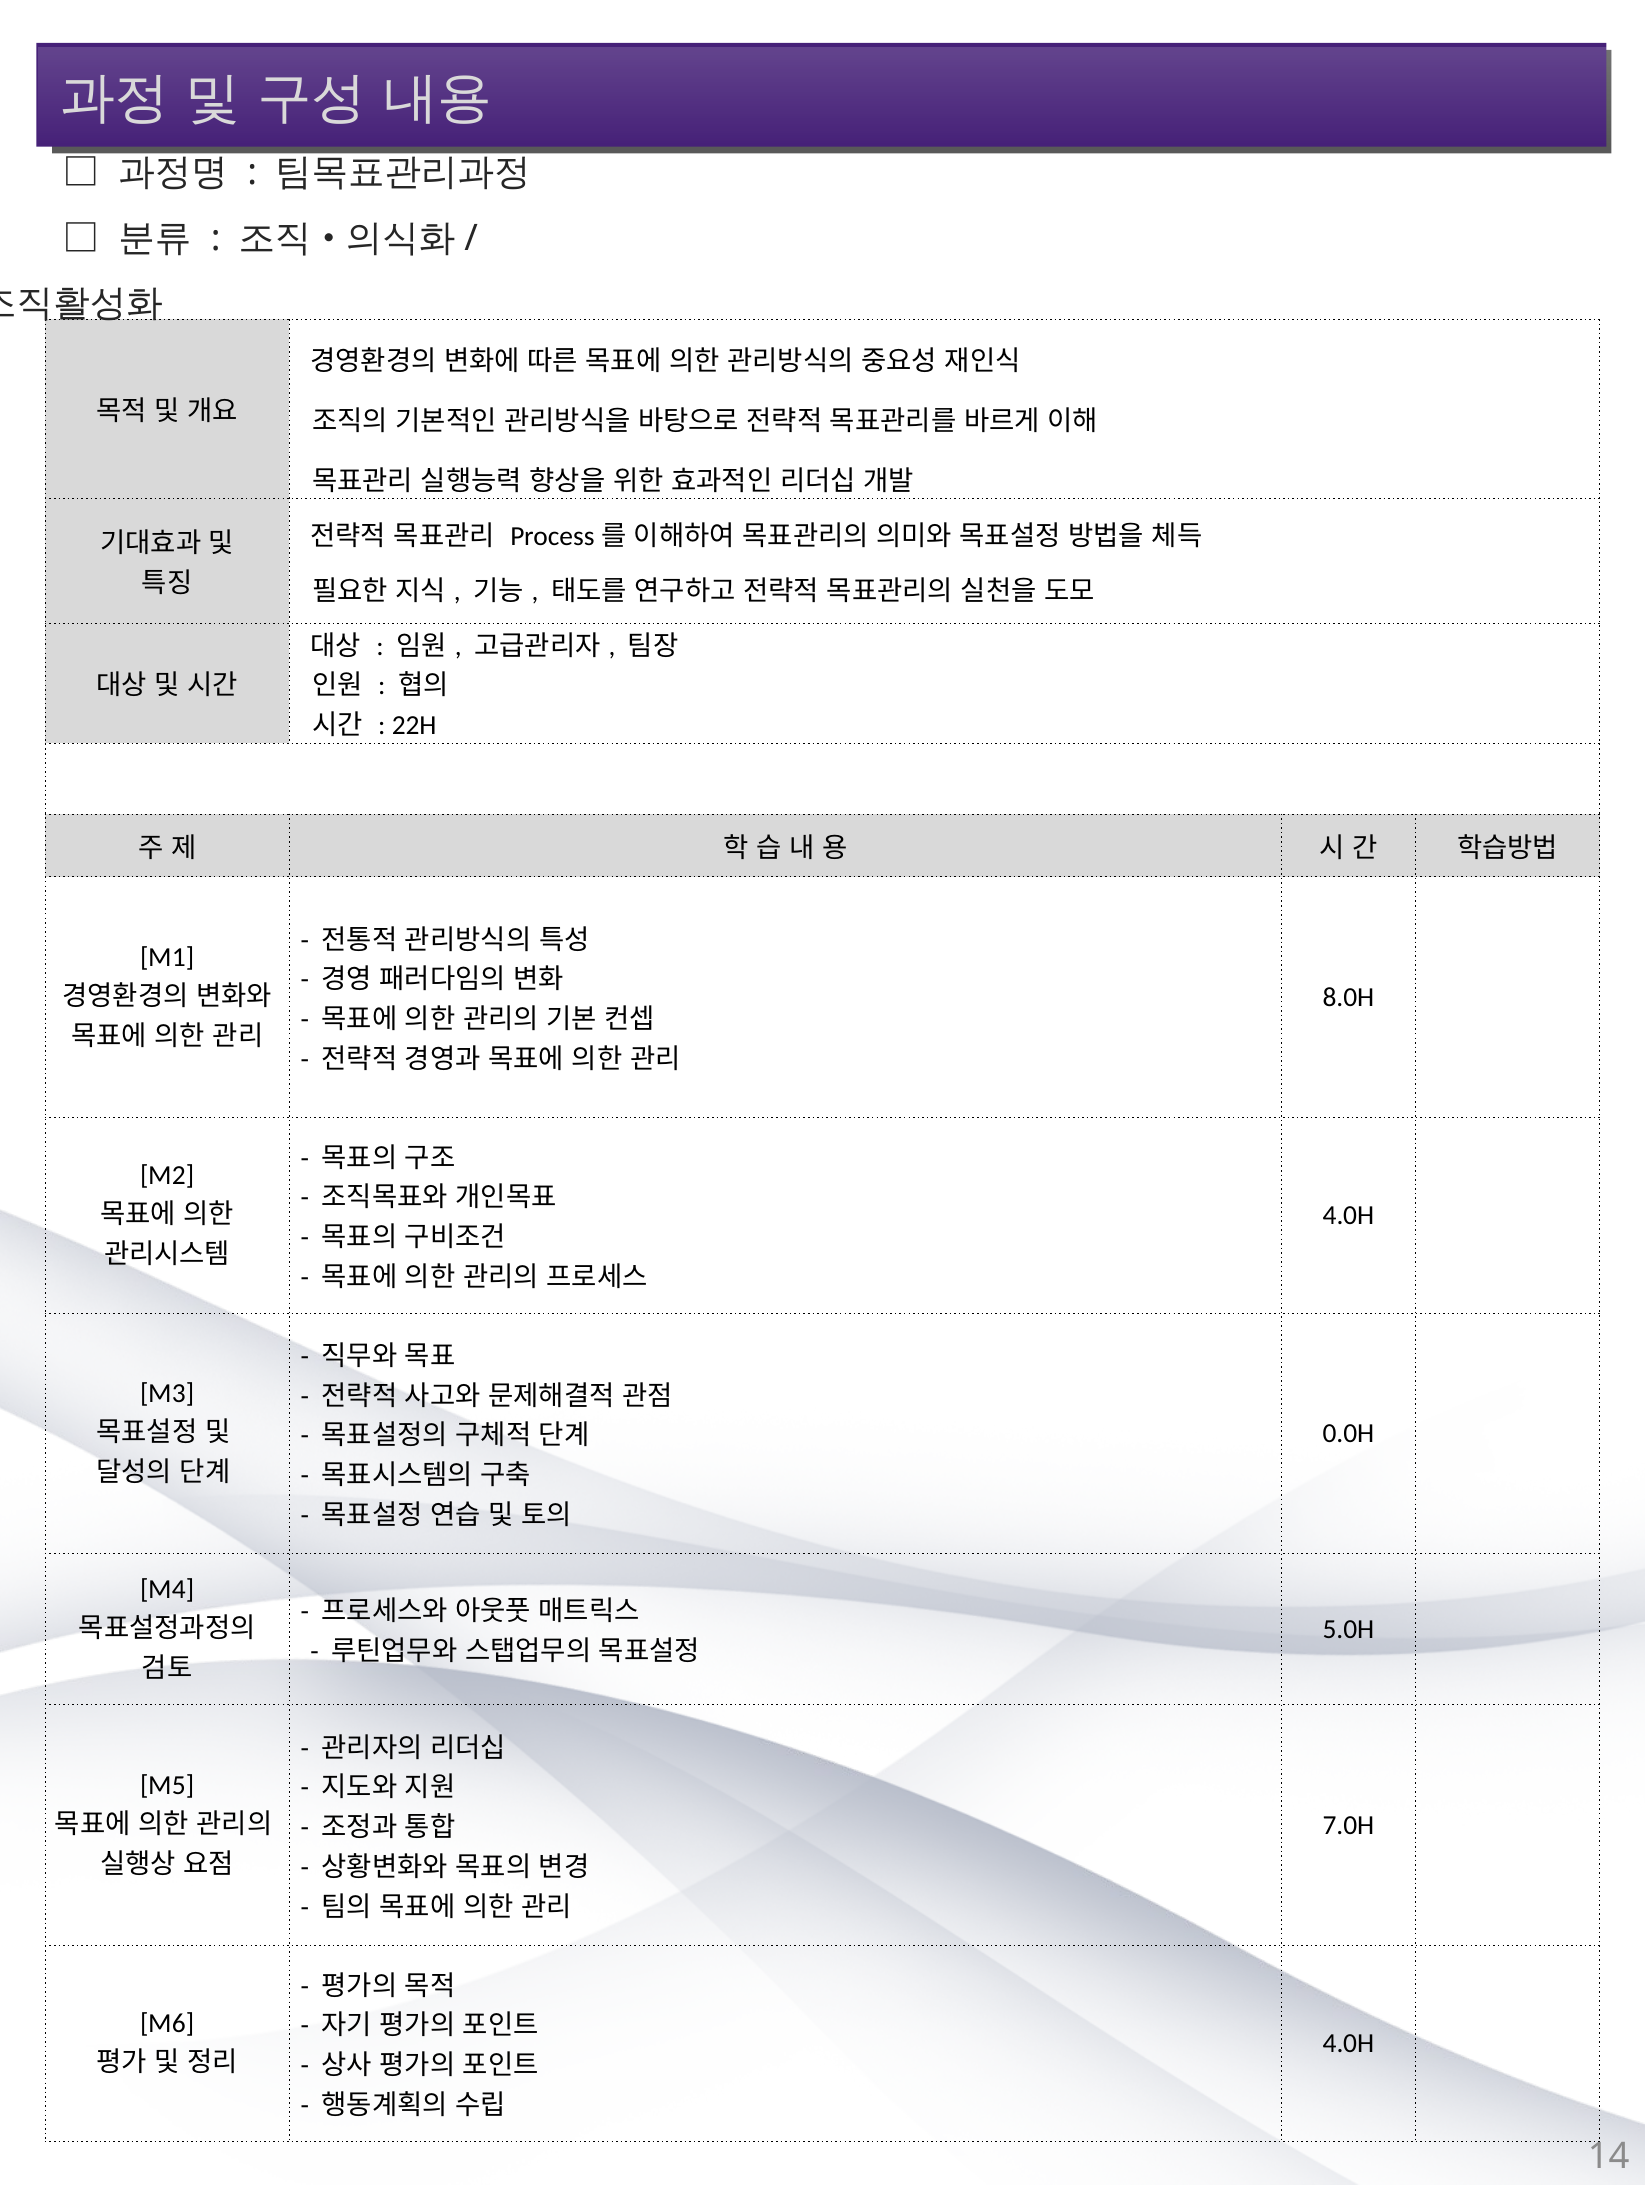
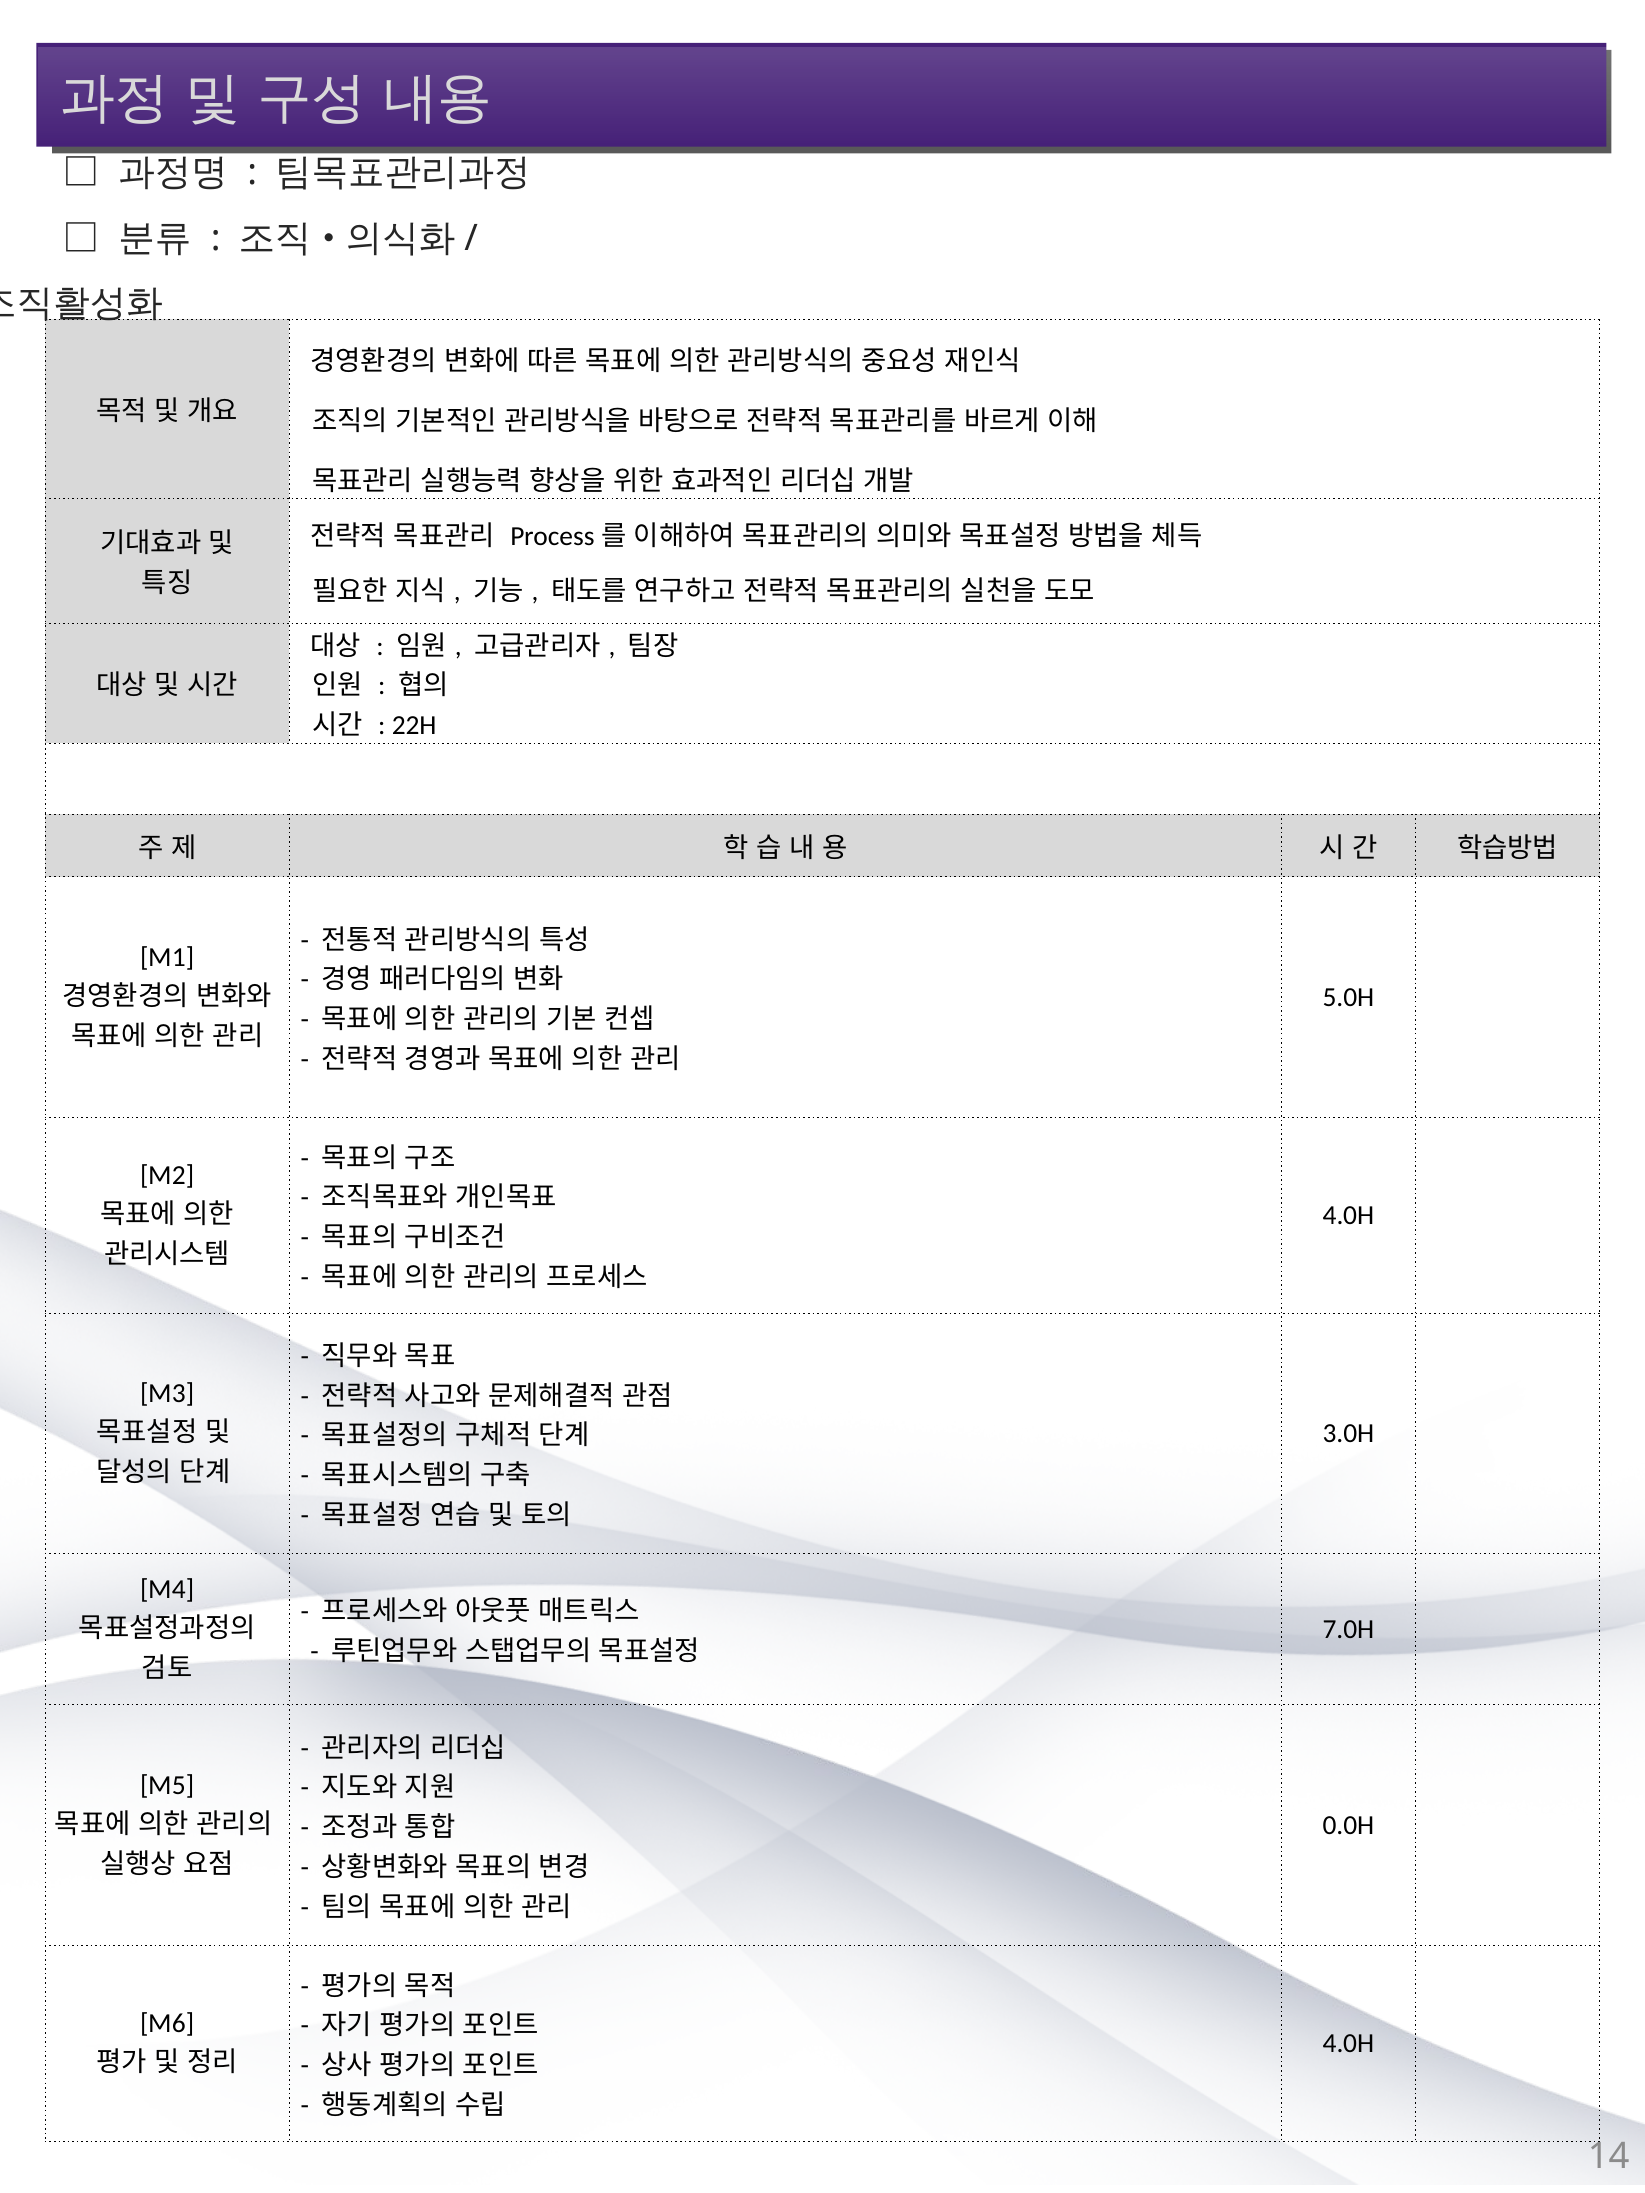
8.0H: 8.0H -> 5.0H (1348, 997)
0.0H: 0.0H -> 3.0H (1348, 1434)
5.0H: 5.0H -> 7.0H (1348, 1629)
7.0H: 7.0H -> 0.0H (1348, 1825)
